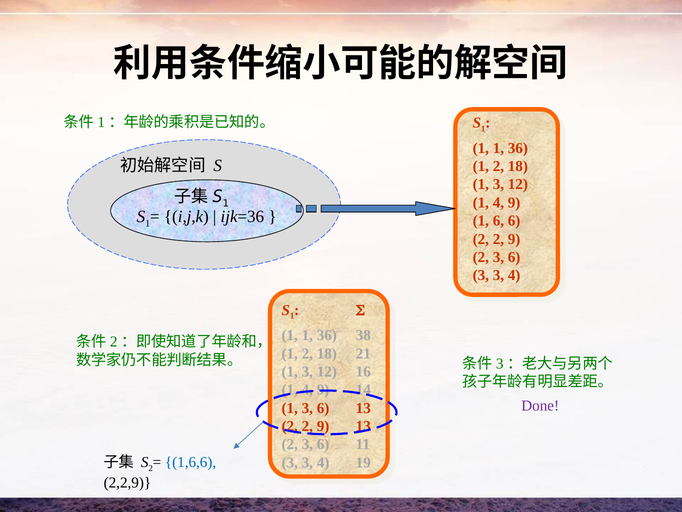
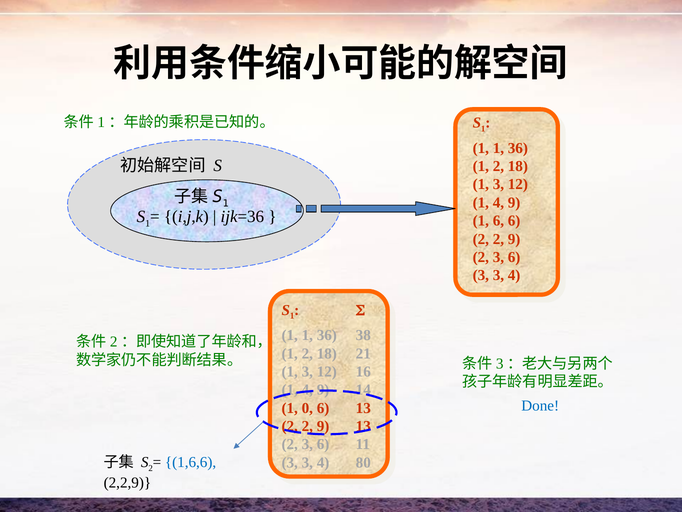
Done colour: purple -> blue (540, 405)
3: 3 -> 0 (307, 408)
19: 19 -> 80 (363, 462)
